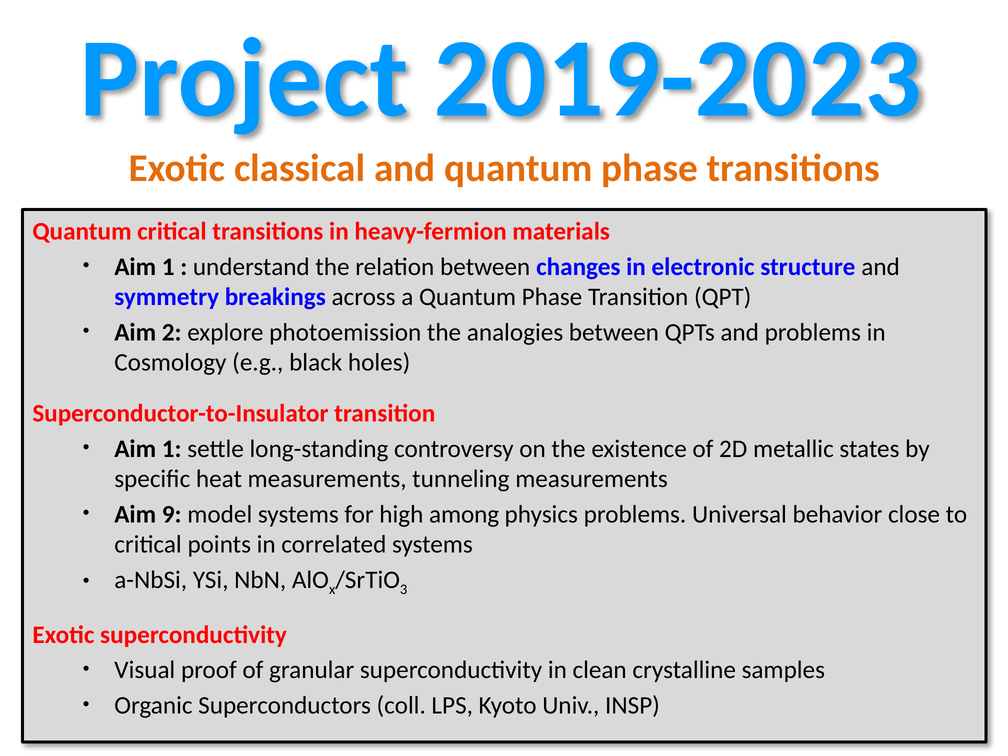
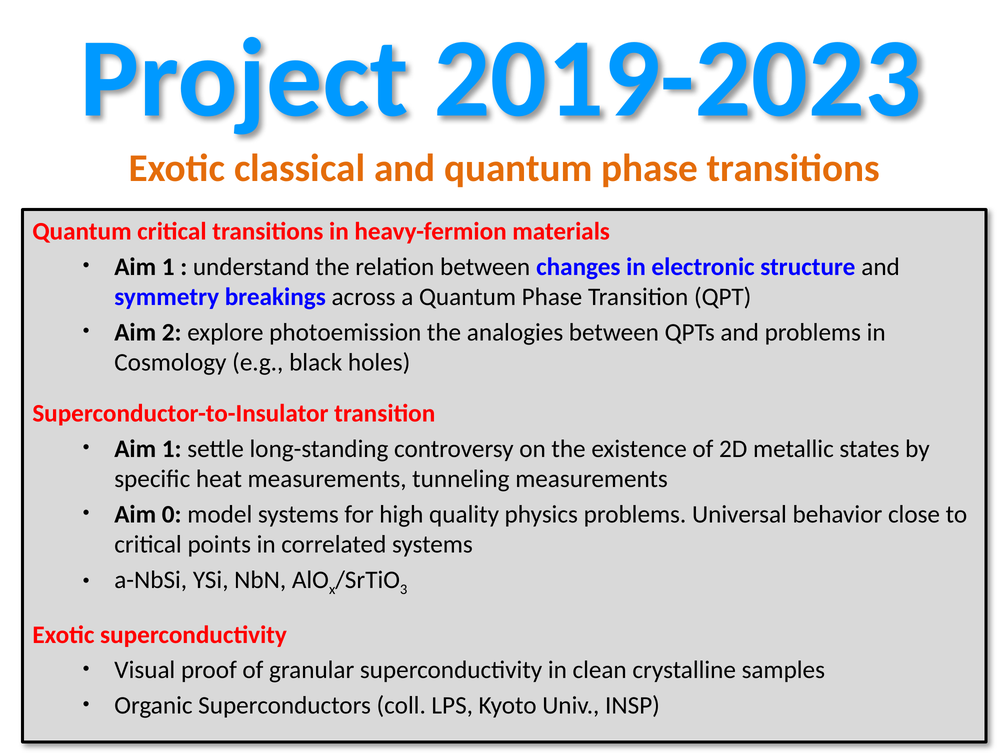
9: 9 -> 0 (172, 514)
among: among -> quality (464, 514)
